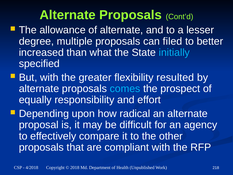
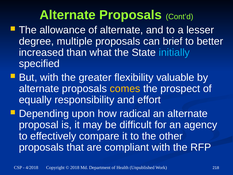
filed: filed -> brief (173, 41)
resulted: resulted -> valuable (175, 77)
comes colour: light blue -> yellow (125, 89)
